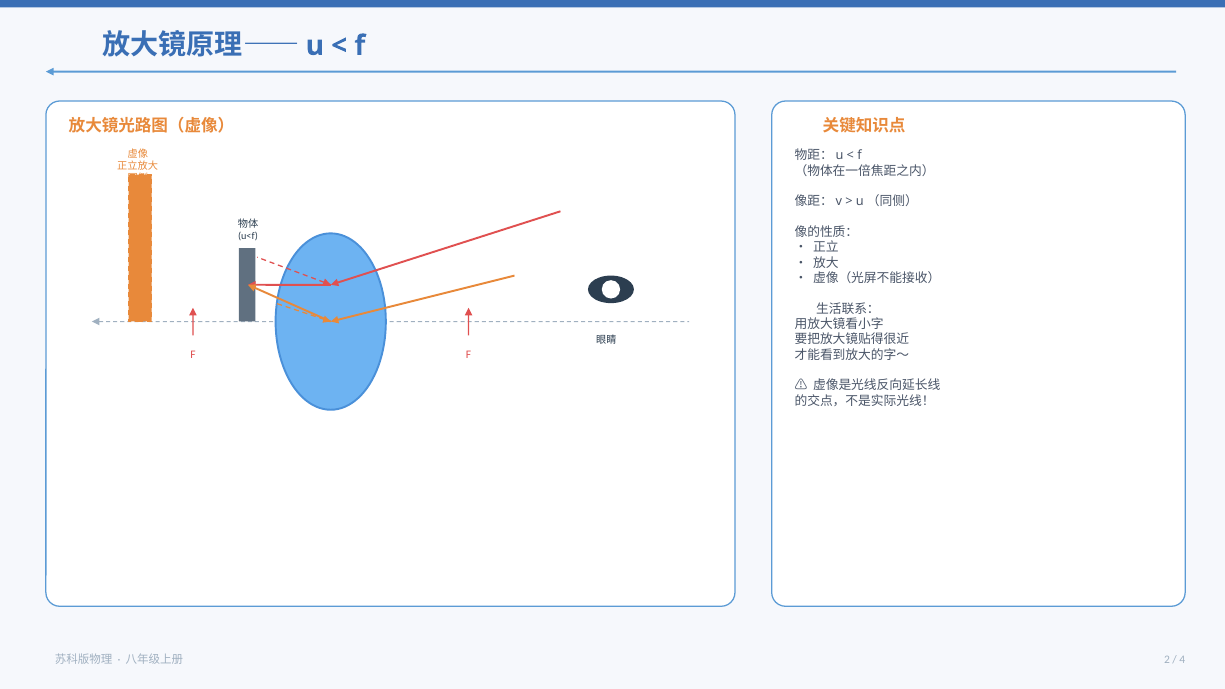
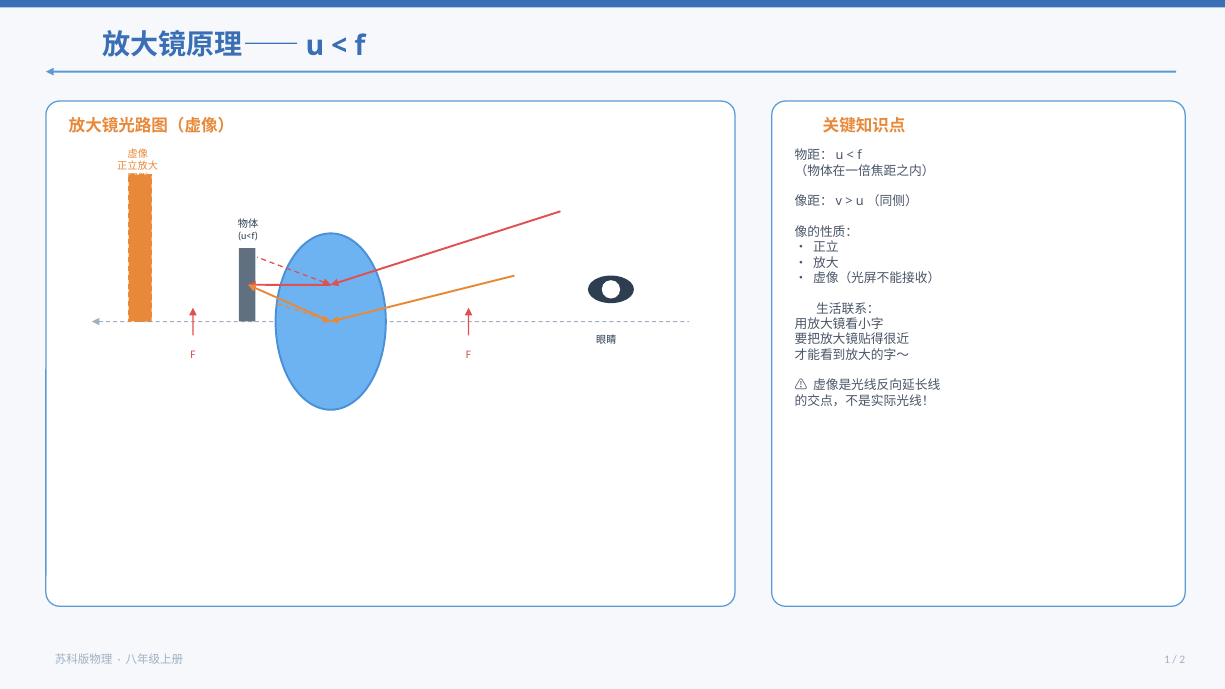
2: 2 -> 1 (1167, 660)
4: 4 -> 2 (1182, 660)
